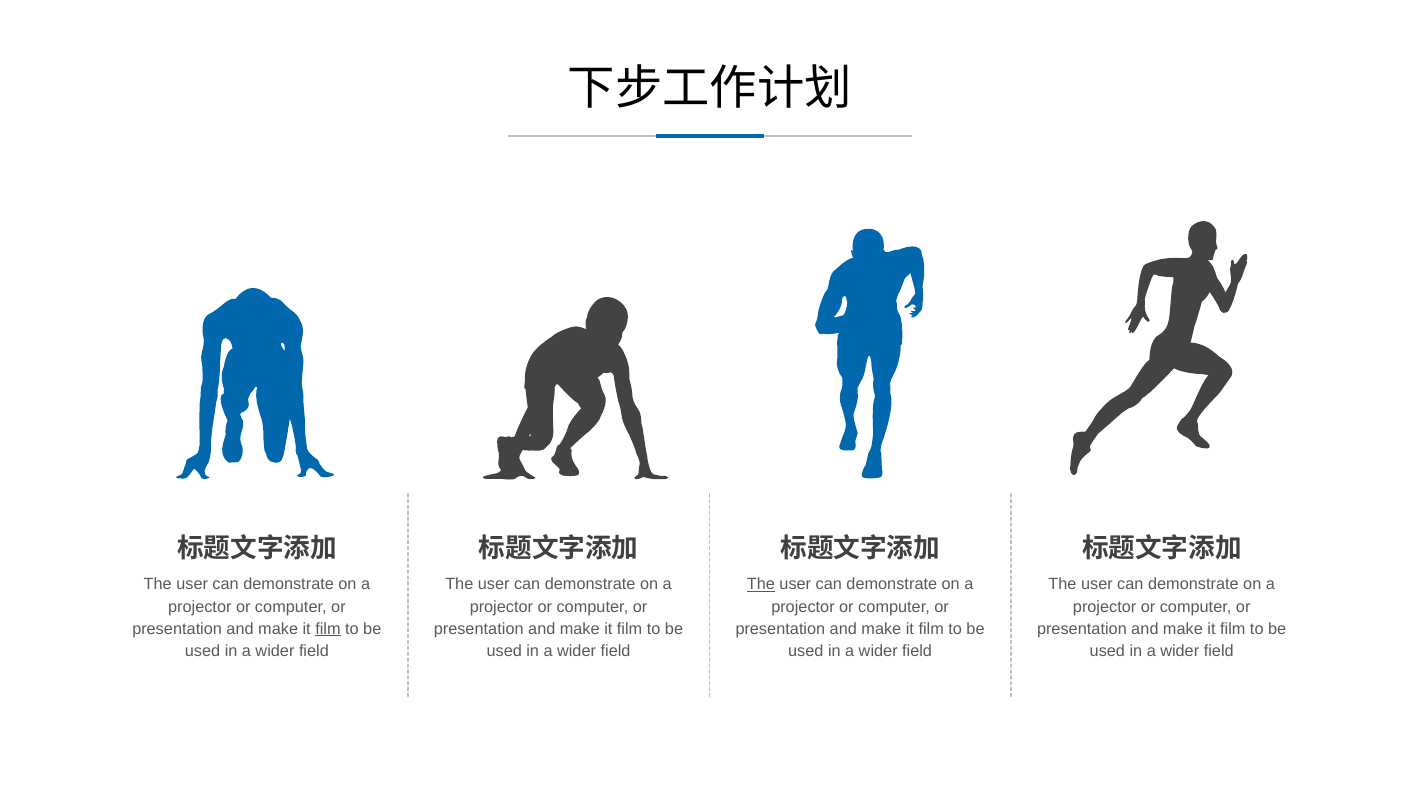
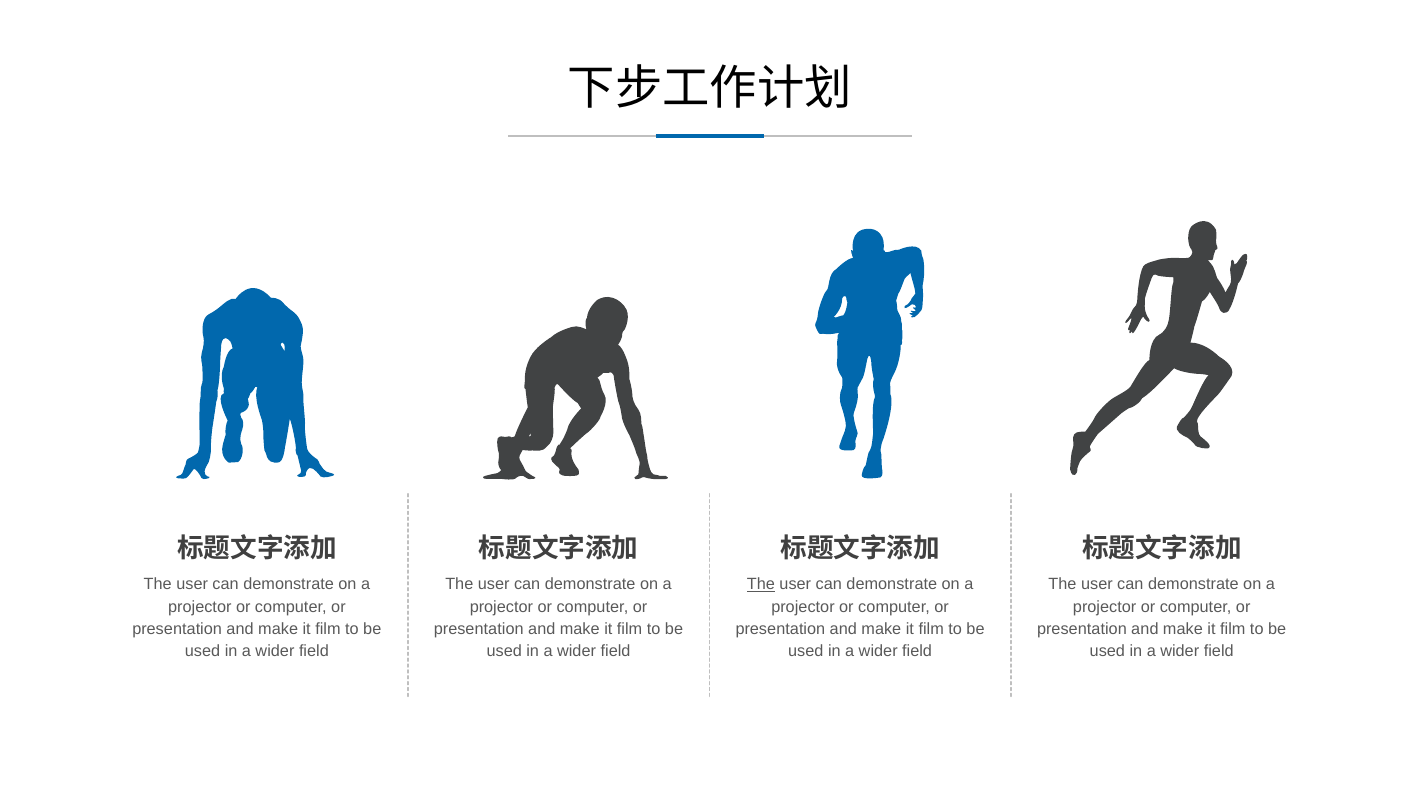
film underline: present -> none (328, 629)
